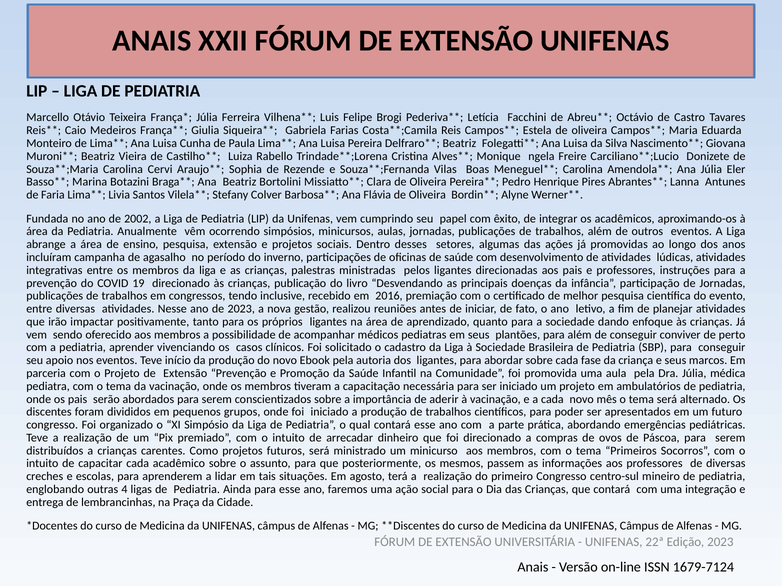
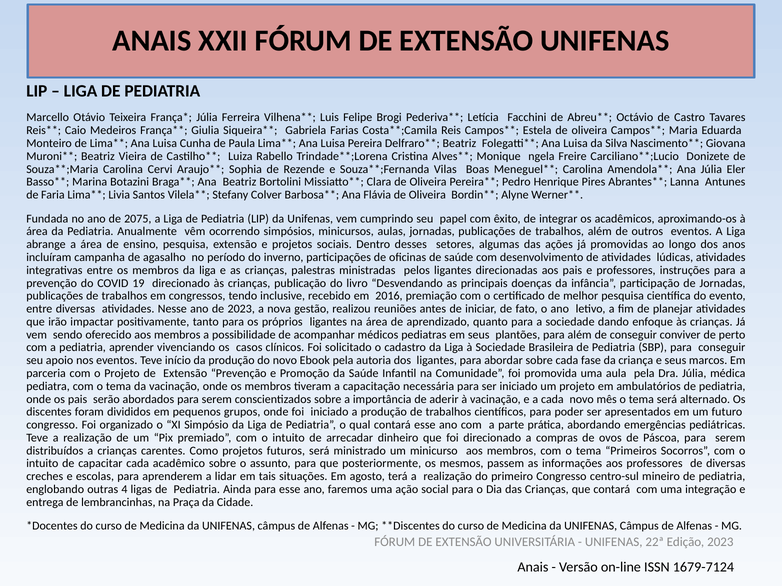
2002: 2002 -> 2075 (138, 219)
